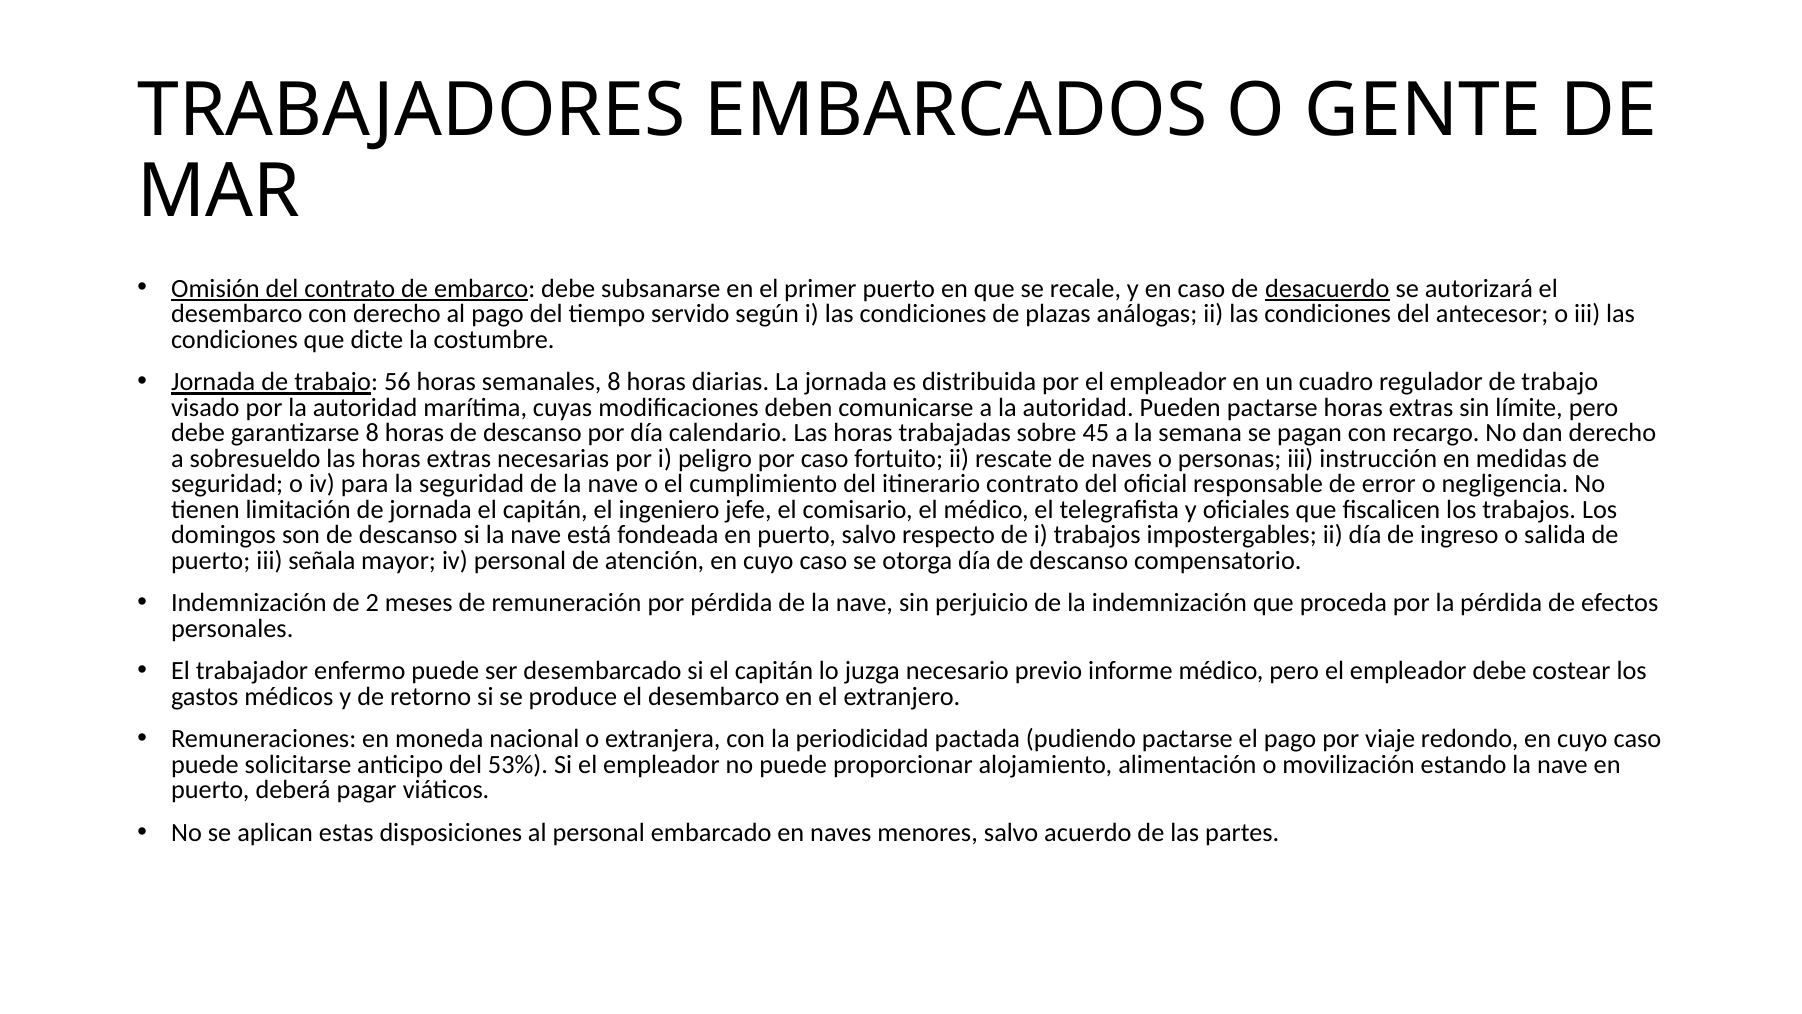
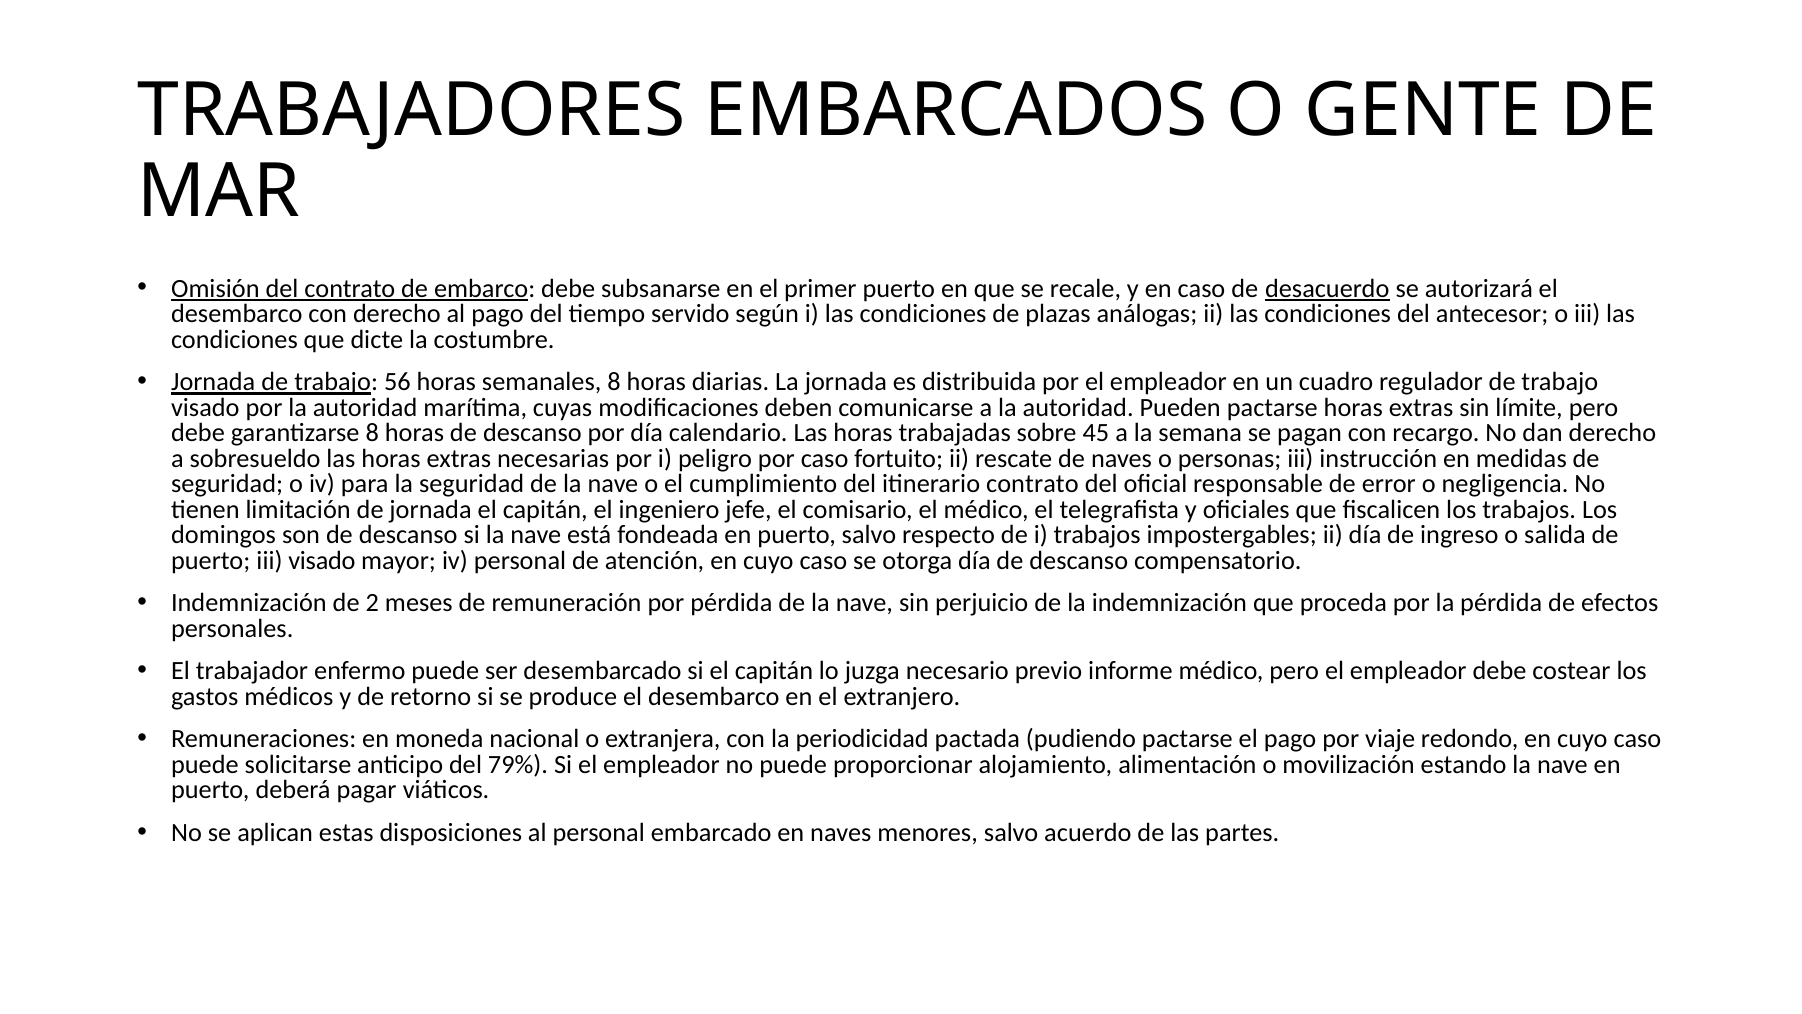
iii señala: señala -> visado (322, 561)
53%: 53% -> 79% (518, 764)
